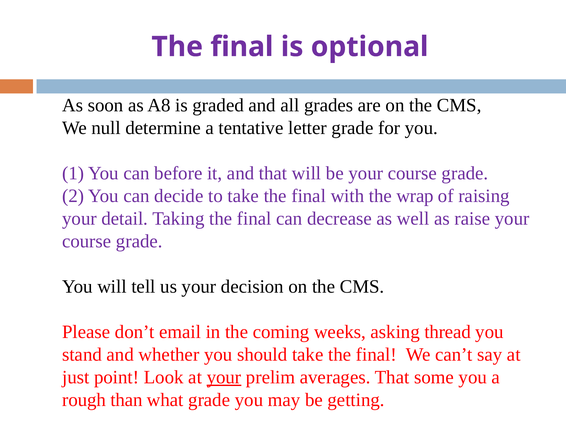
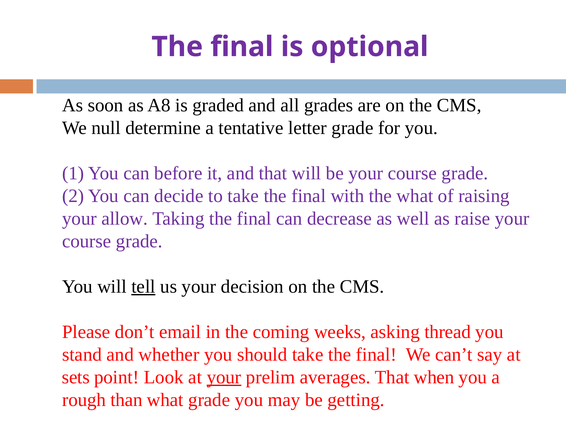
the wrap: wrap -> what (415, 196)
detail: detail -> allow (125, 218)
tell underline: none -> present (143, 286)
just: just -> sets (76, 377)
some: some -> when (434, 377)
